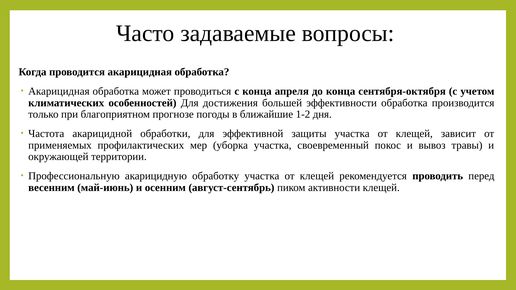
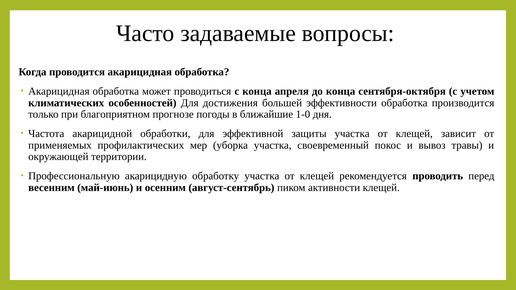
1-2: 1-2 -> 1-0 (303, 115)
